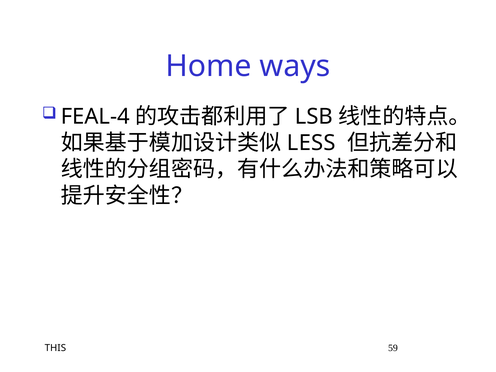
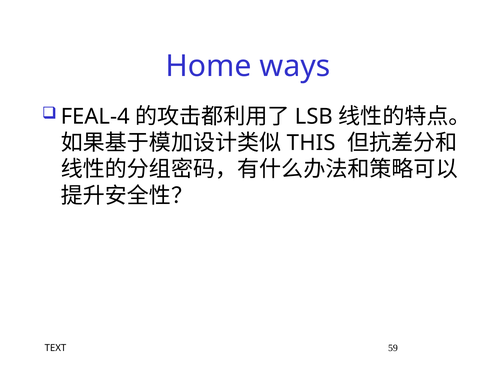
LESS: LESS -> THIS (311, 143)
THIS: THIS -> TEXT (55, 348)
